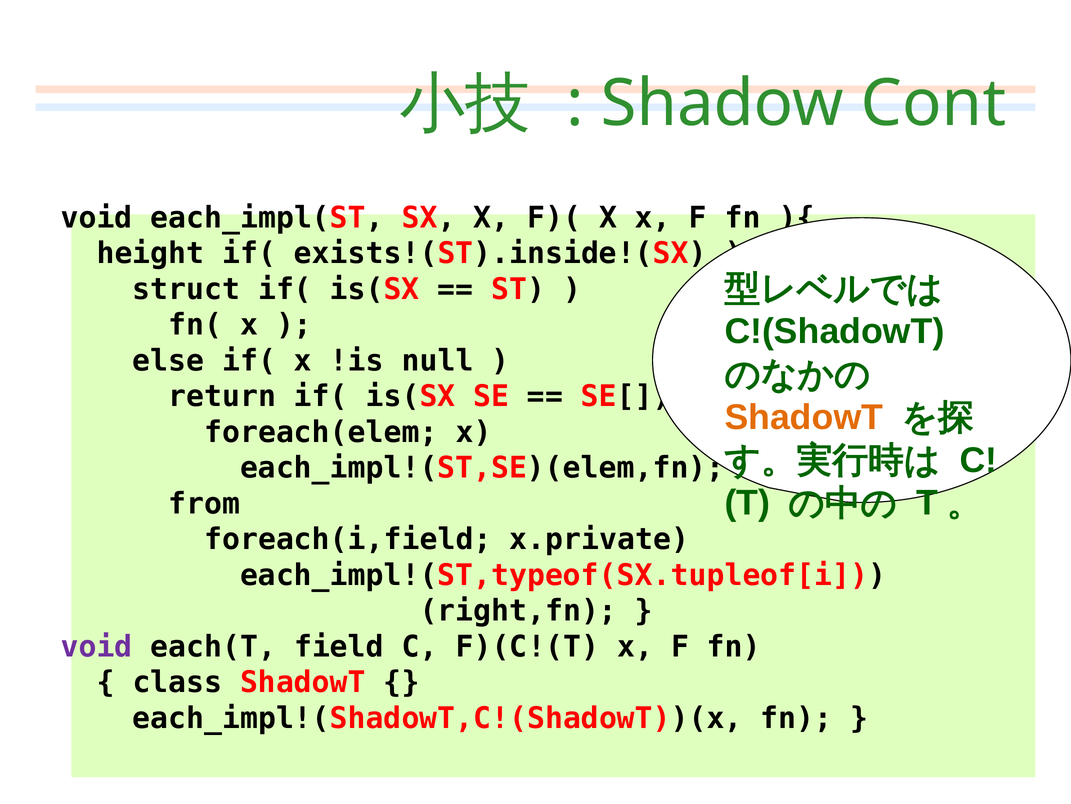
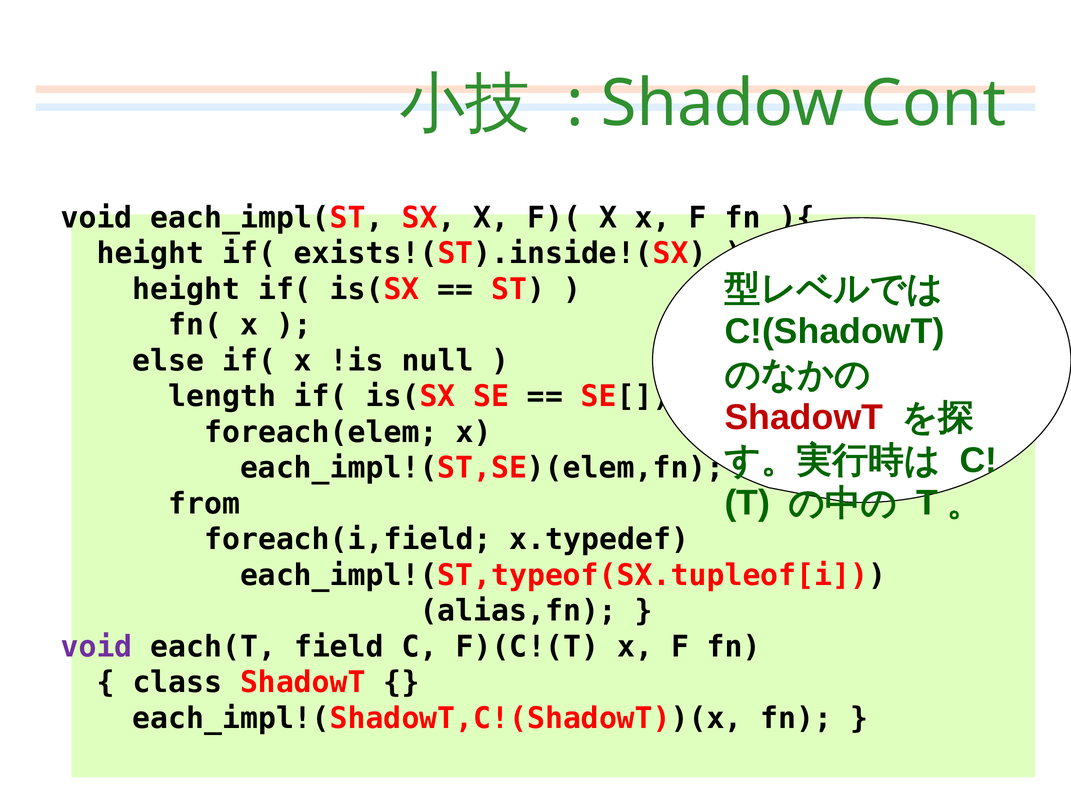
struct: struct -> height (186, 289)
return: return -> length (222, 396)
ShadowT colour: orange -> red (804, 417)
x.private: x.private -> x.typedef (599, 539)
right,fn: right,fn -> alias,fn (518, 610)
